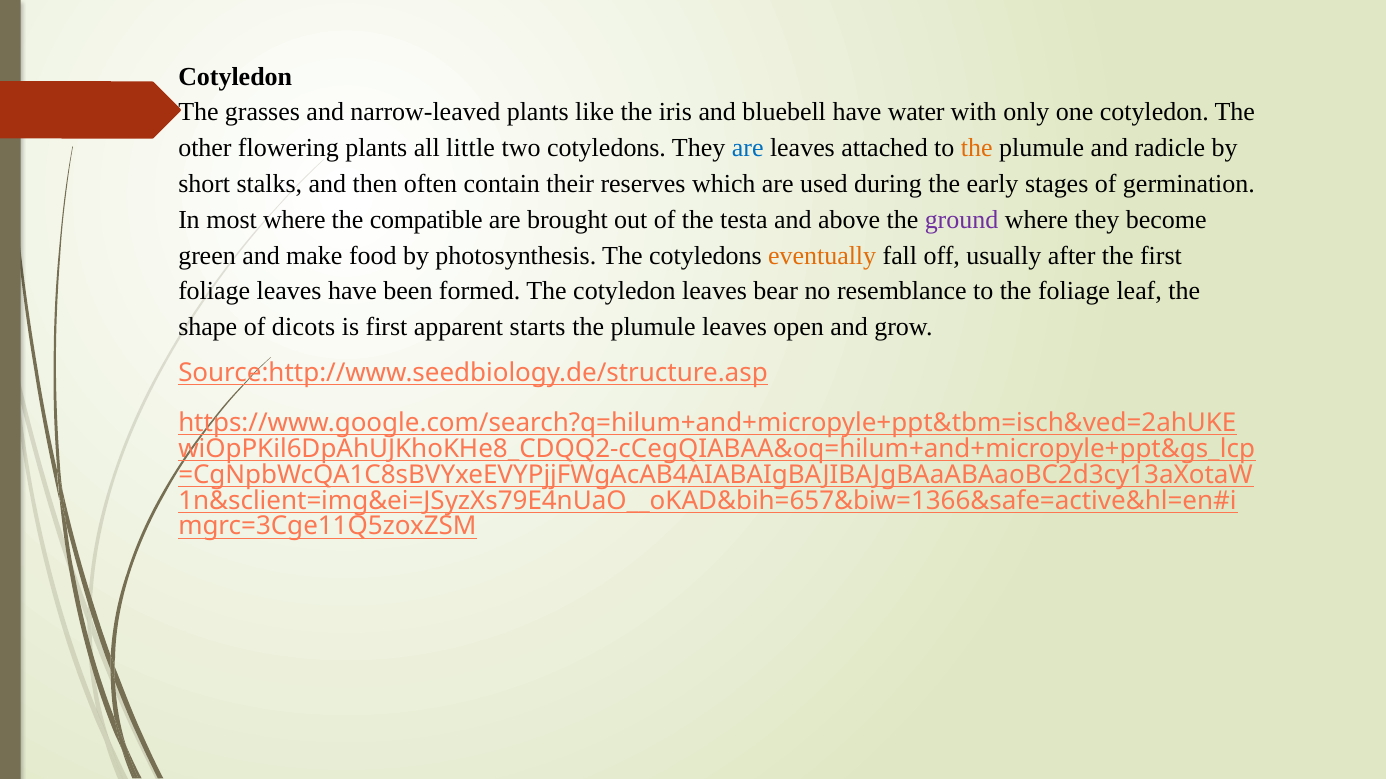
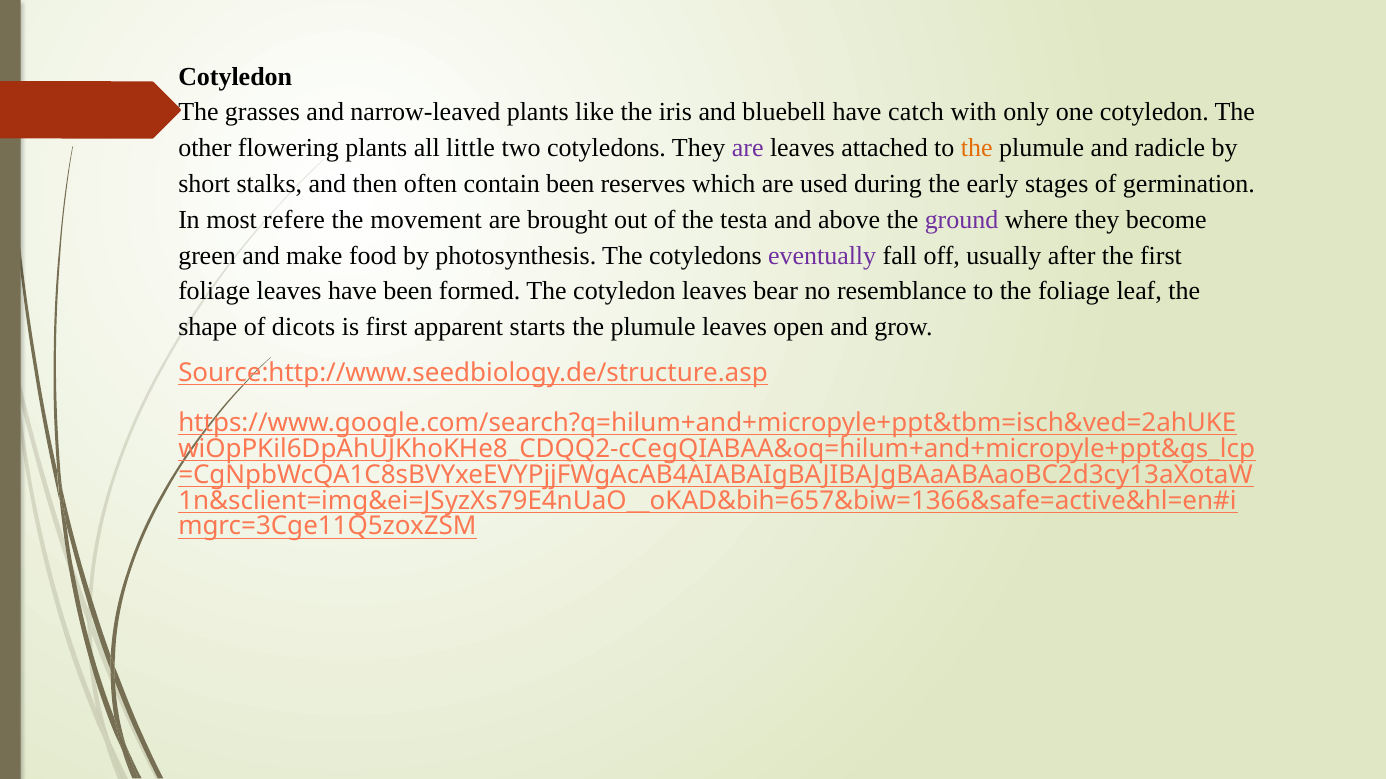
water: water -> catch (916, 112)
are colour: blue -> purple (748, 148)
contain their: their -> been (570, 184)
most where: where -> refere (294, 220)
compatible: compatible -> movement (426, 220)
eventually colour: orange -> purple (822, 256)
